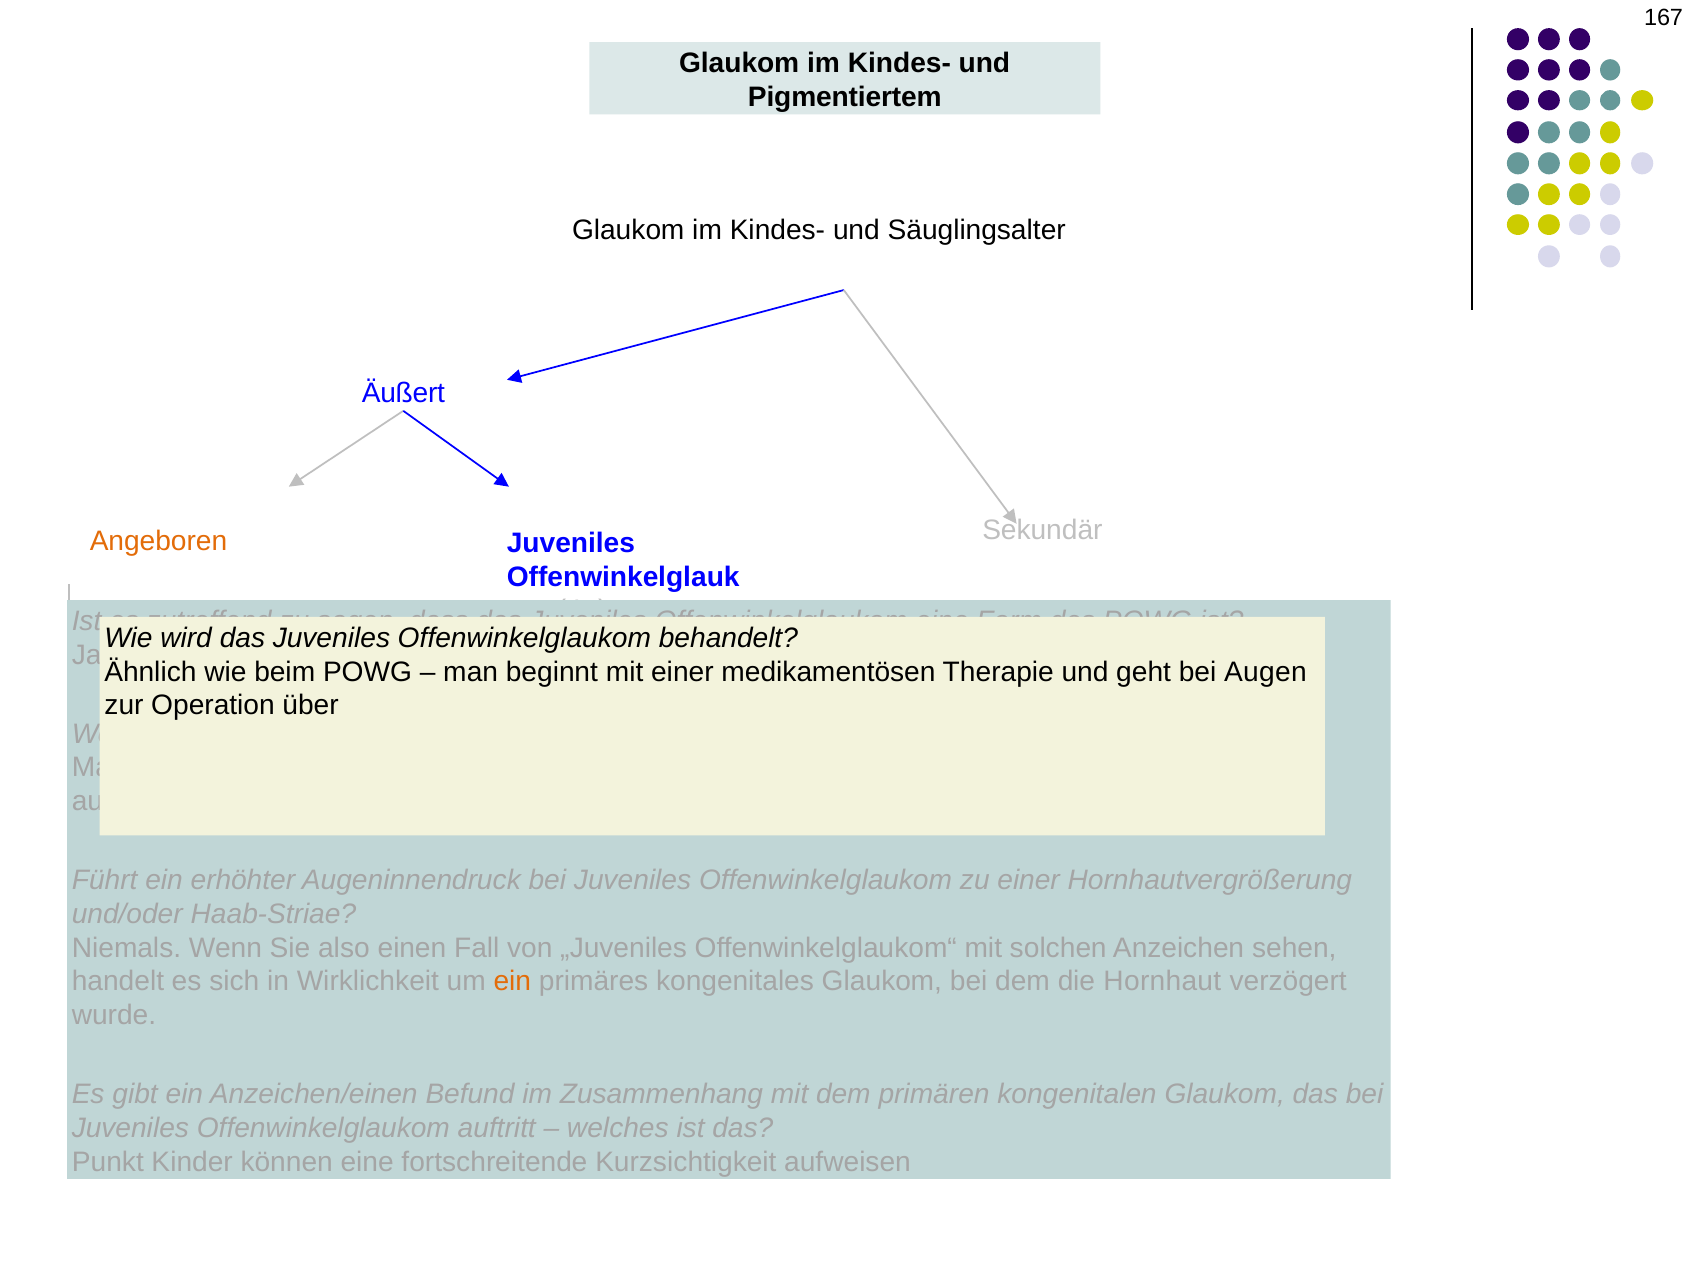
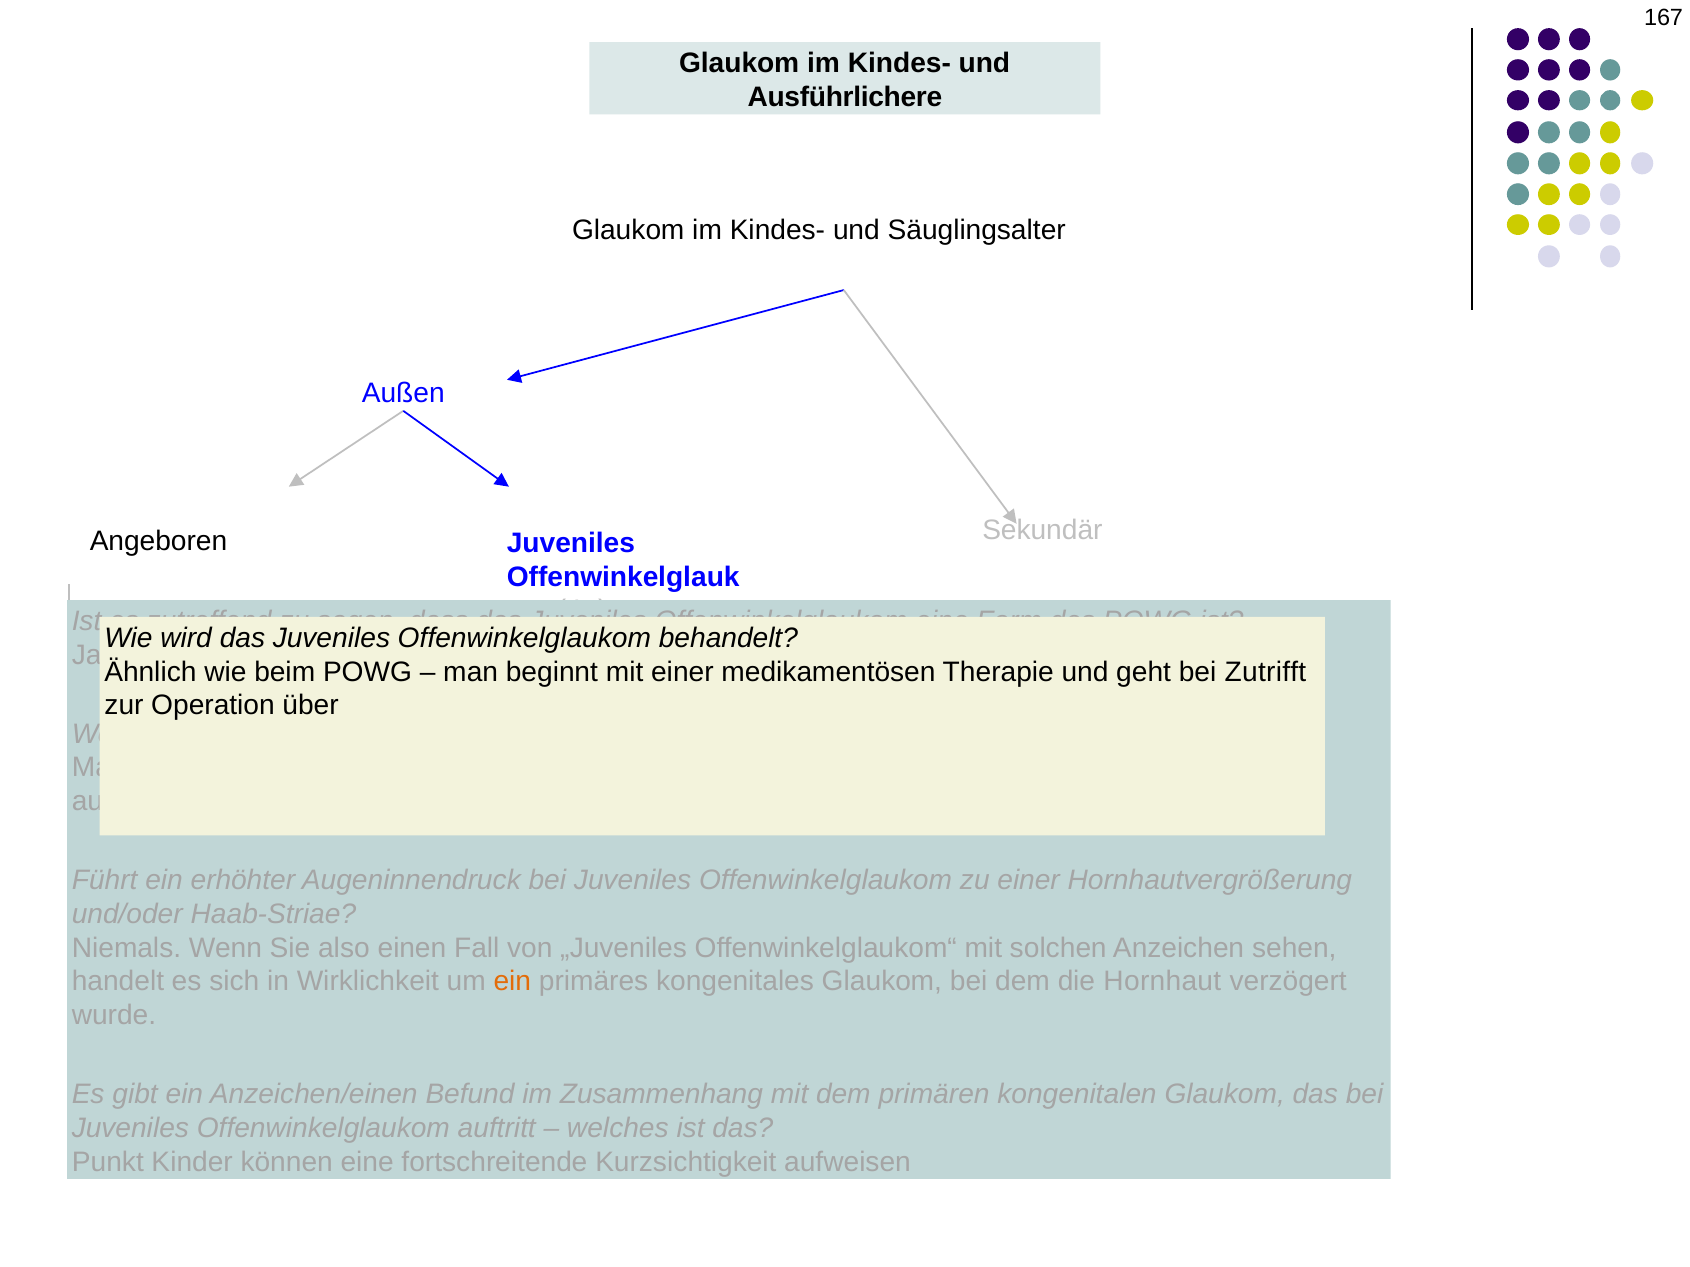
Pigmentiertem: Pigmentiertem -> Ausführlichere (845, 97)
Äußert: Äußert -> Außen (403, 394)
Angeboren colour: orange -> black (158, 542)
Augen: Augen -> Zutrifft (1265, 672)
